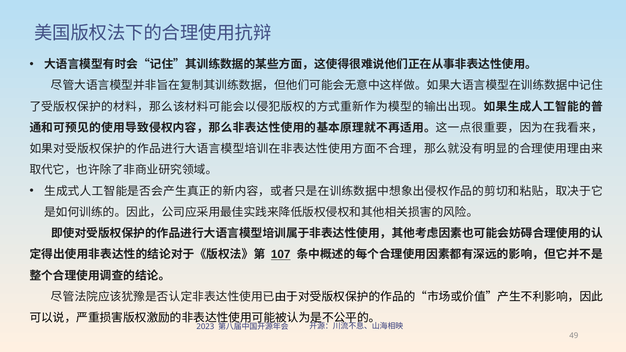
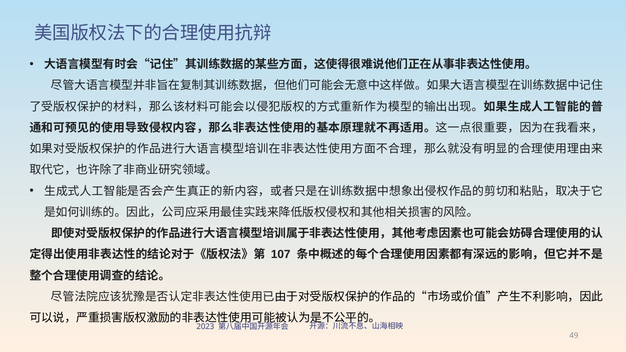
107 underline: present -> none (281, 255)
